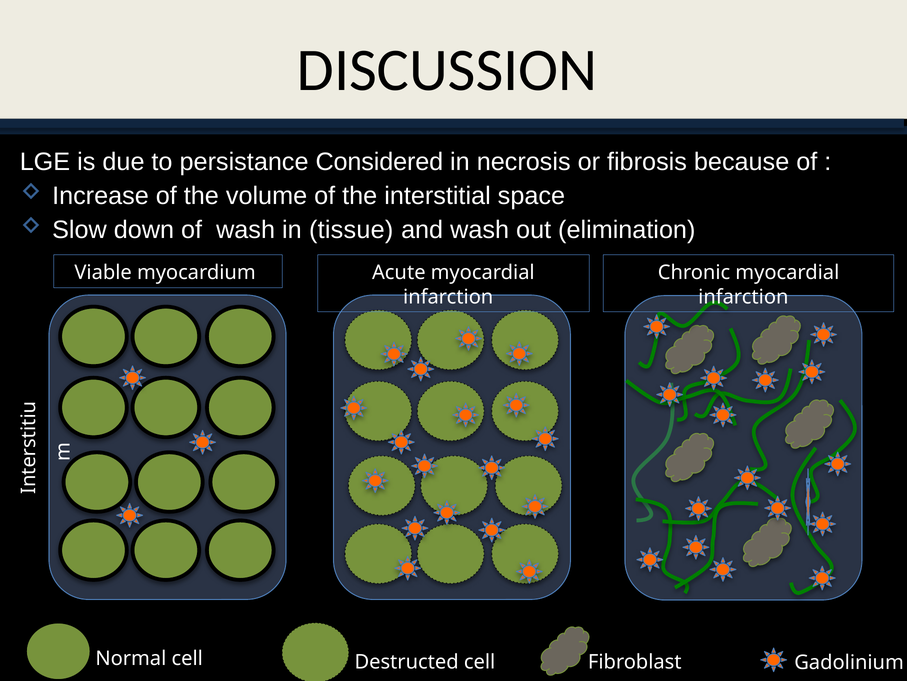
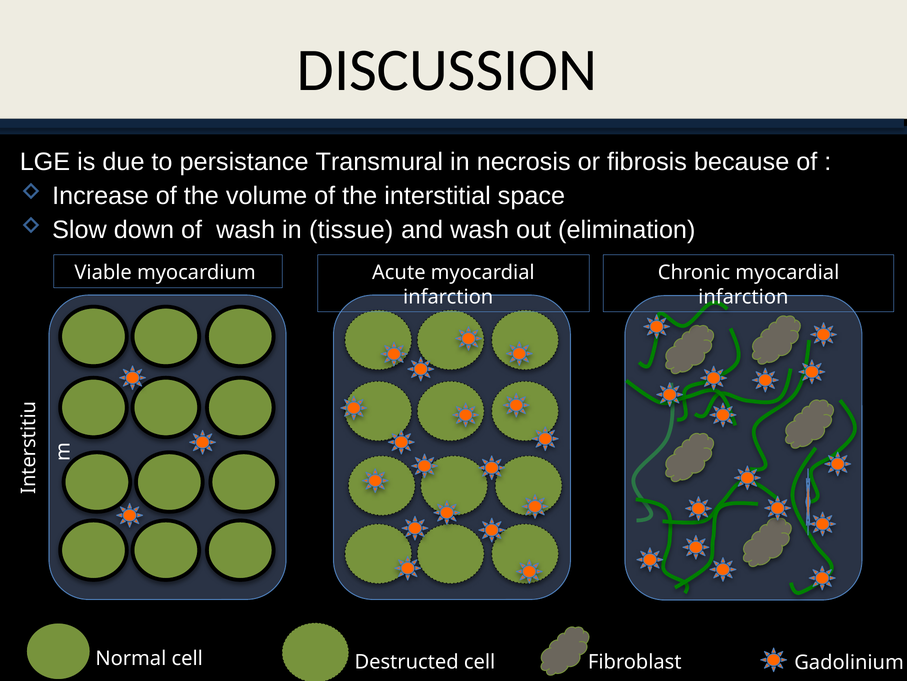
Considered: Considered -> Transmural (379, 162)
